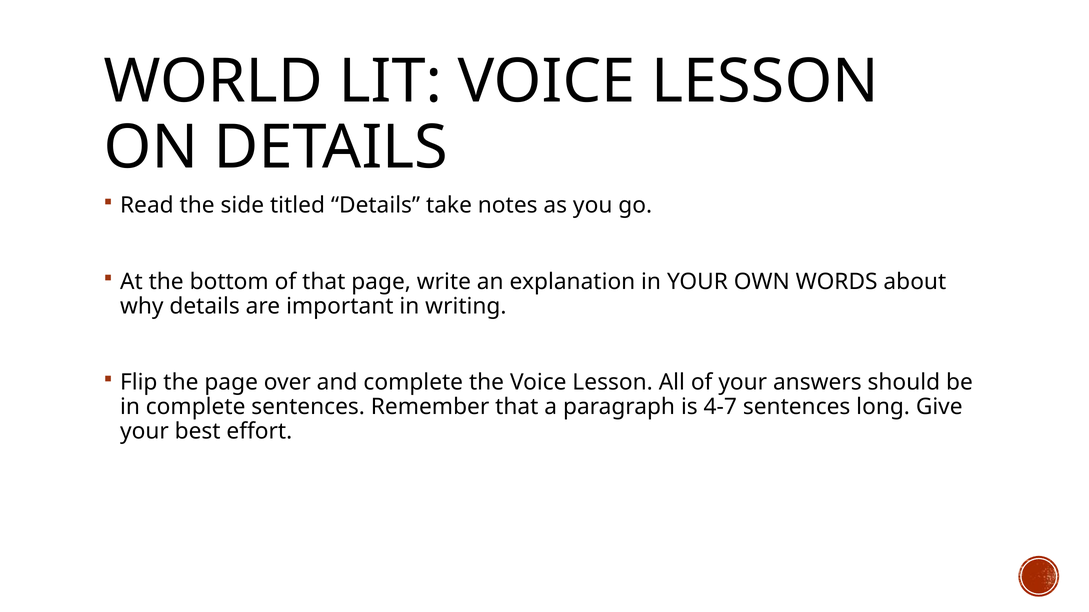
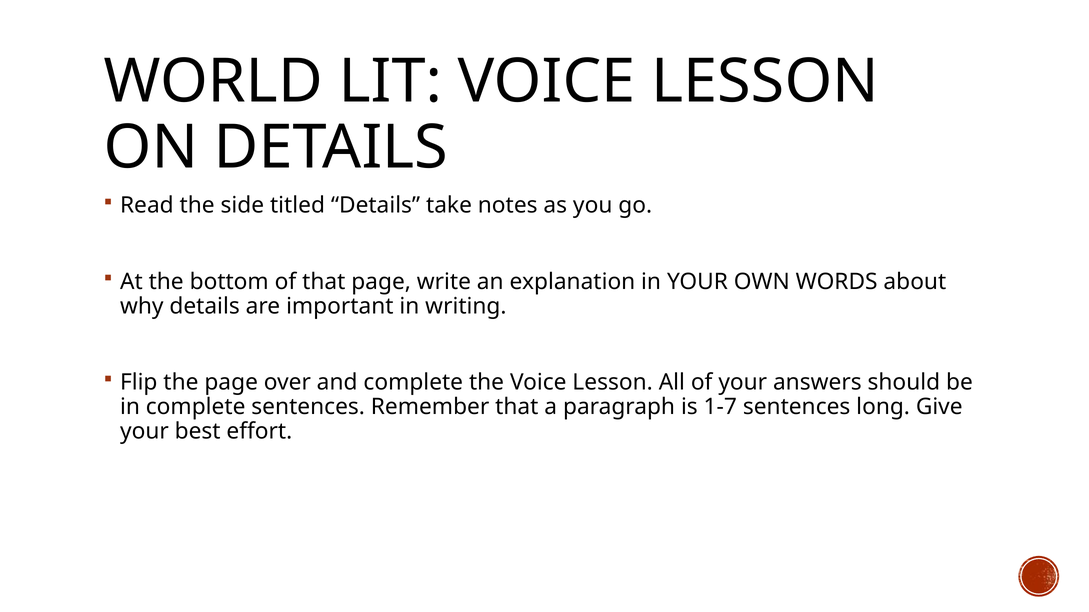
4-7: 4-7 -> 1-7 (720, 407)
